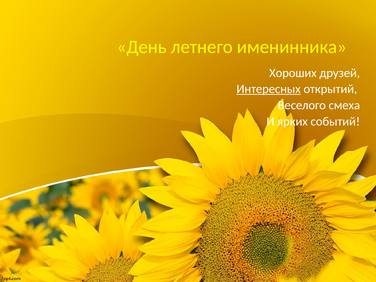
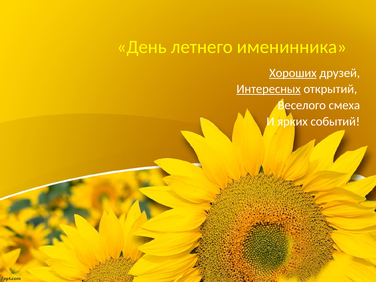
Хороших underline: none -> present (293, 73)
